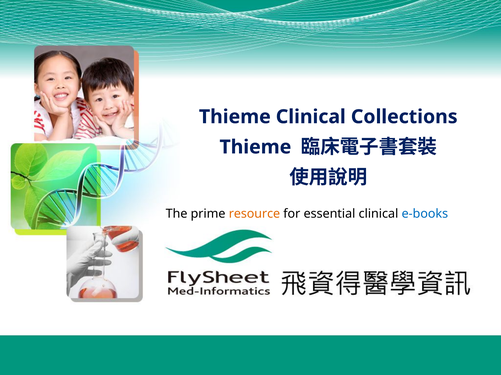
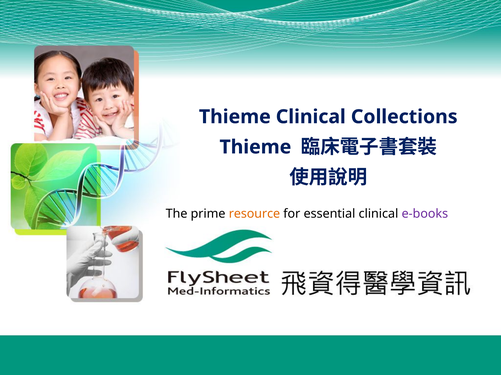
e-books colour: blue -> purple (425, 214)
